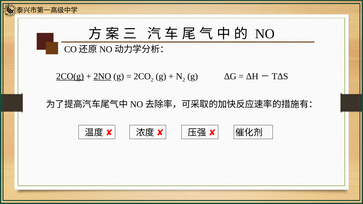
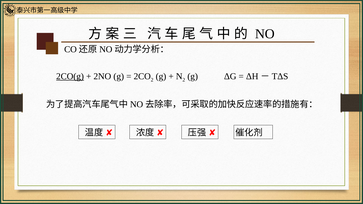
2NO underline: present -> none (102, 76)
